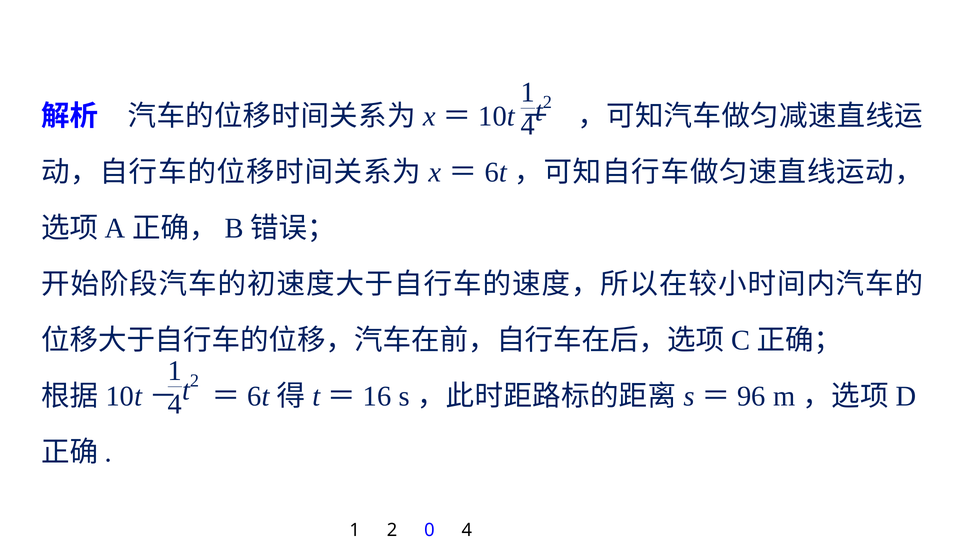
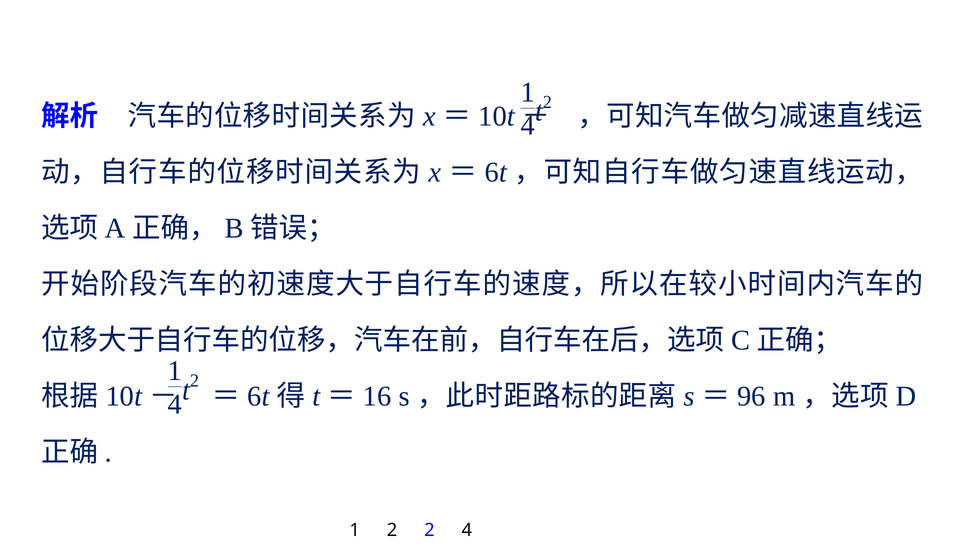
2 0: 0 -> 2 (429, 530)
